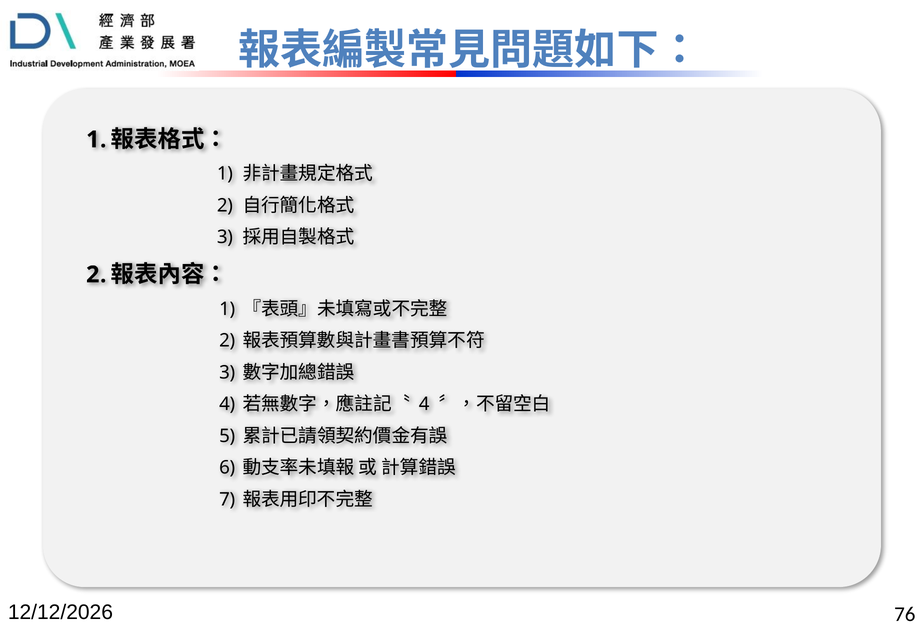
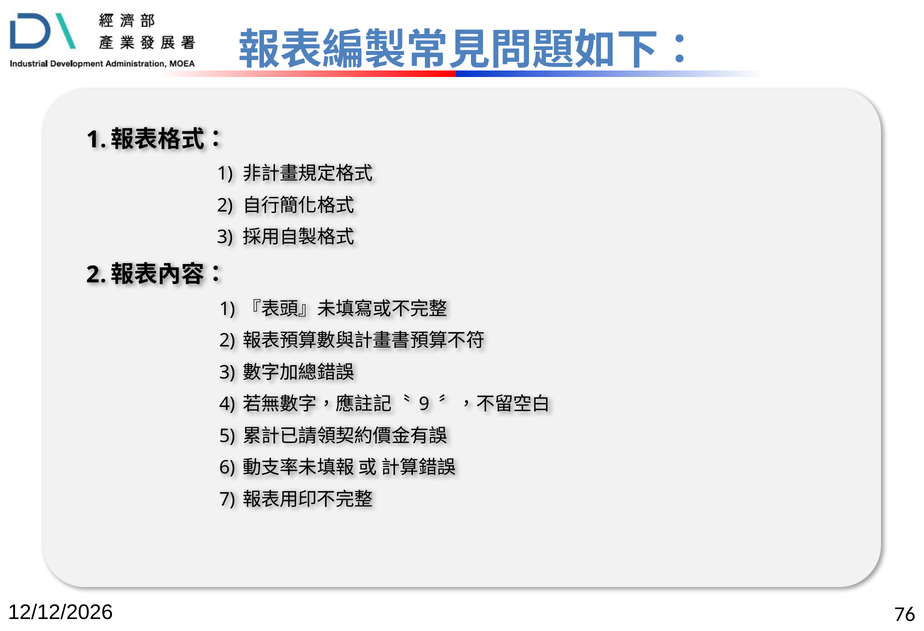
4: 4 -> 9 (424, 404)
